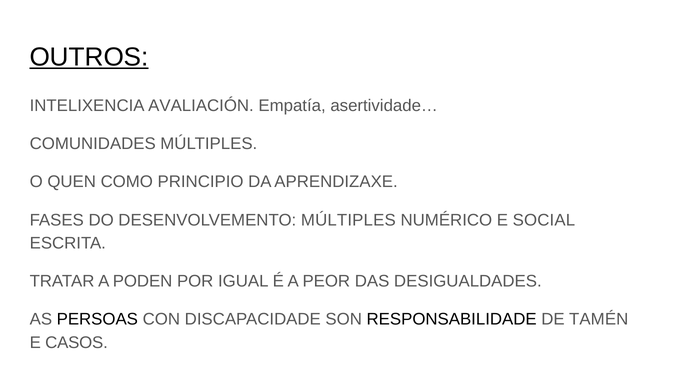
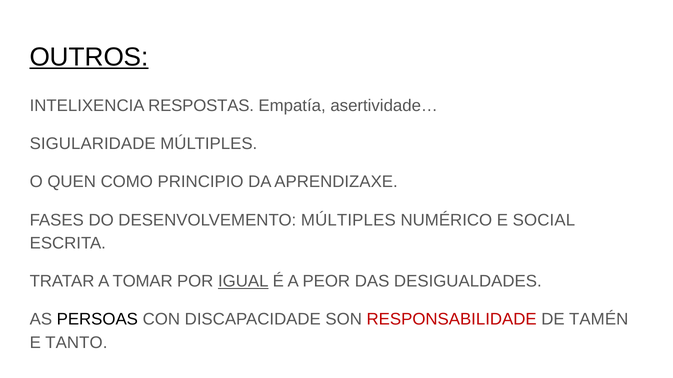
AVALIACIÓN: AVALIACIÓN -> RESPOSTAS (201, 106)
COMUNIDADES: COMUNIDADES -> SIGULARIDADE (93, 144)
PODEN: PODEN -> TOMAR (143, 282)
IGUAL underline: none -> present (243, 282)
RESPONSABILIDADE colour: black -> red (452, 320)
CASOS: CASOS -> TANTO (76, 343)
